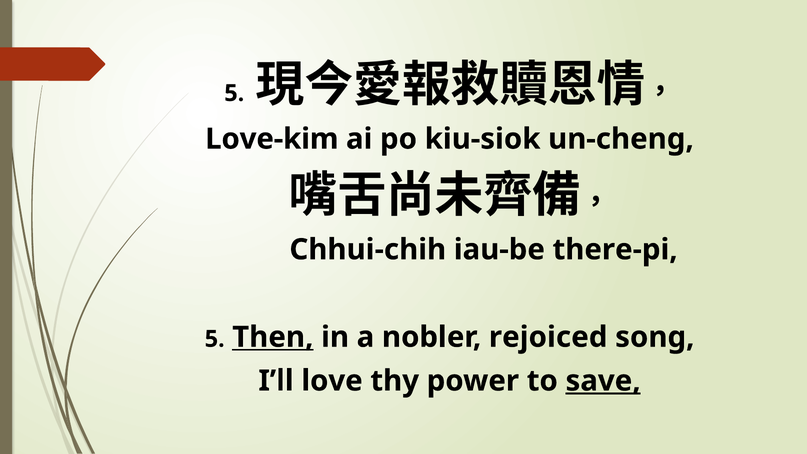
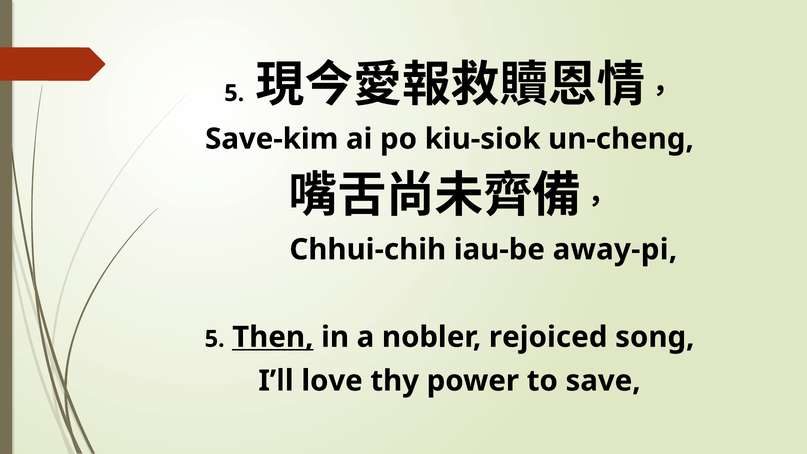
Love-kim: Love-kim -> Save-kim (272, 139)
there-pi: there-pi -> away-pi (615, 250)
save underline: present -> none (603, 381)
